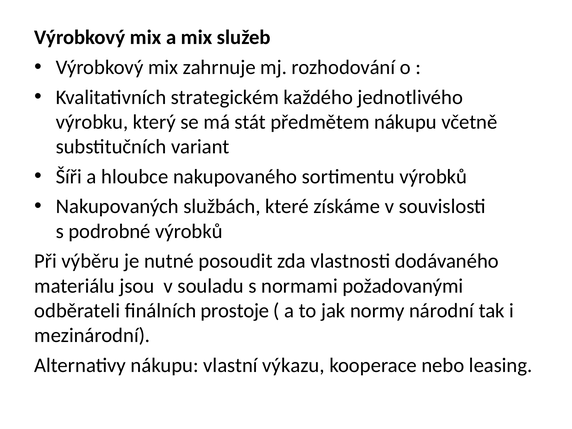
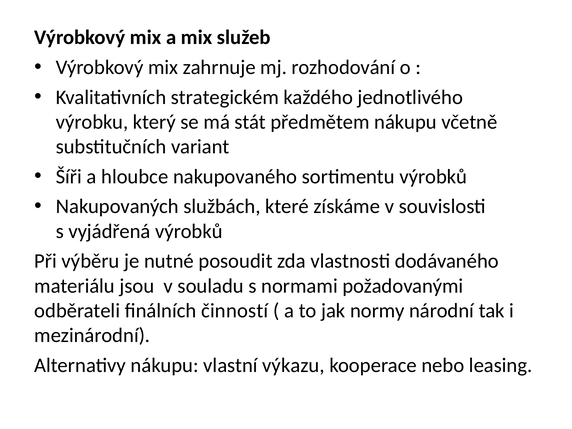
podrobné: podrobné -> vyjádřená (109, 231)
prostoje: prostoje -> činností (235, 311)
